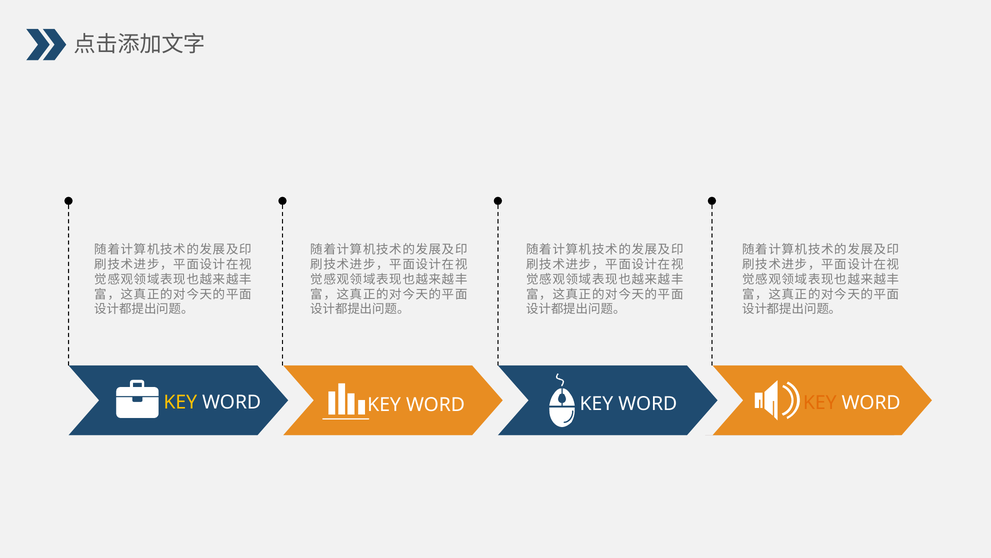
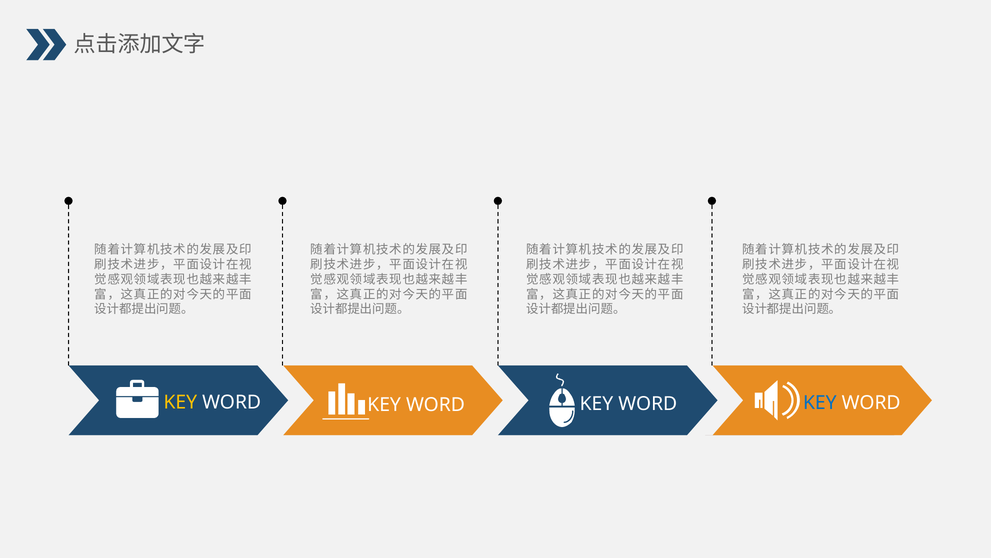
KEY colour: orange -> blue (820, 403)
